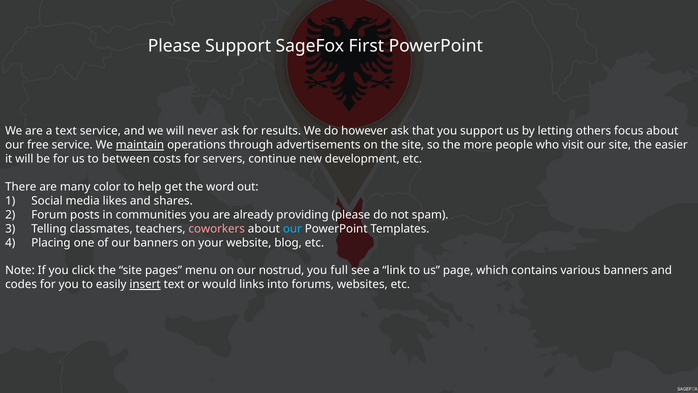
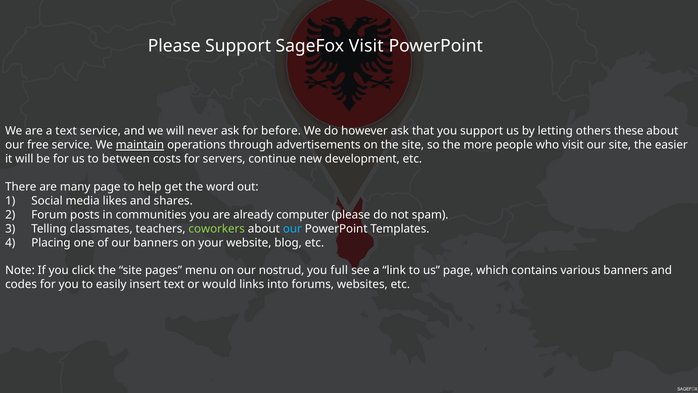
SageFox First: First -> Visit (366, 46)
results: results -> before (281, 131)
focus: focus -> these (629, 131)
many color: color -> page (107, 187)
providing: providing -> computer (303, 215)
coworkers colour: pink -> light green (217, 229)
insert underline: present -> none (145, 284)
